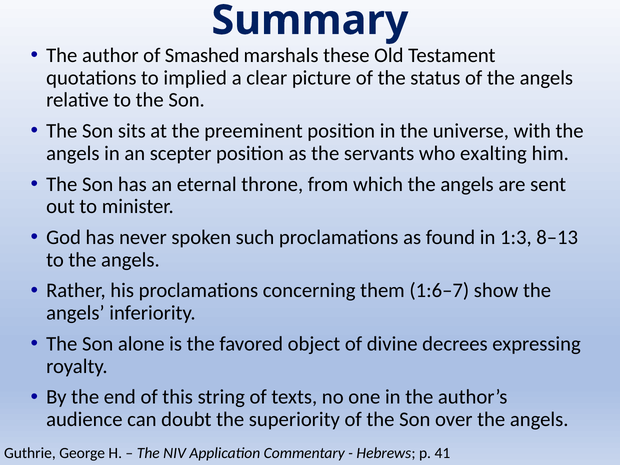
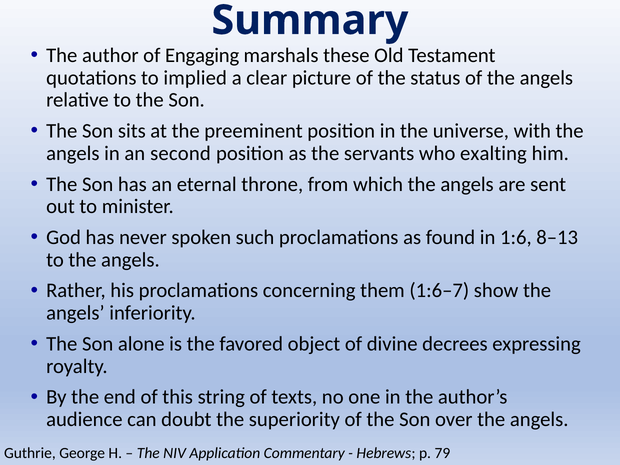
Smashed: Smashed -> Engaging (202, 55)
scepter: scepter -> second (180, 153)
1:3: 1:3 -> 1:6 (516, 237)
41: 41 -> 79 (442, 453)
